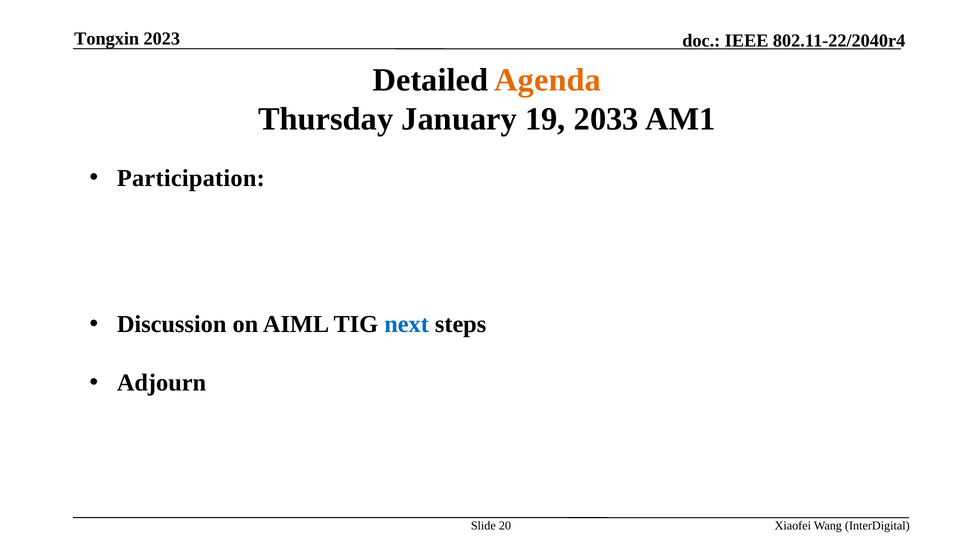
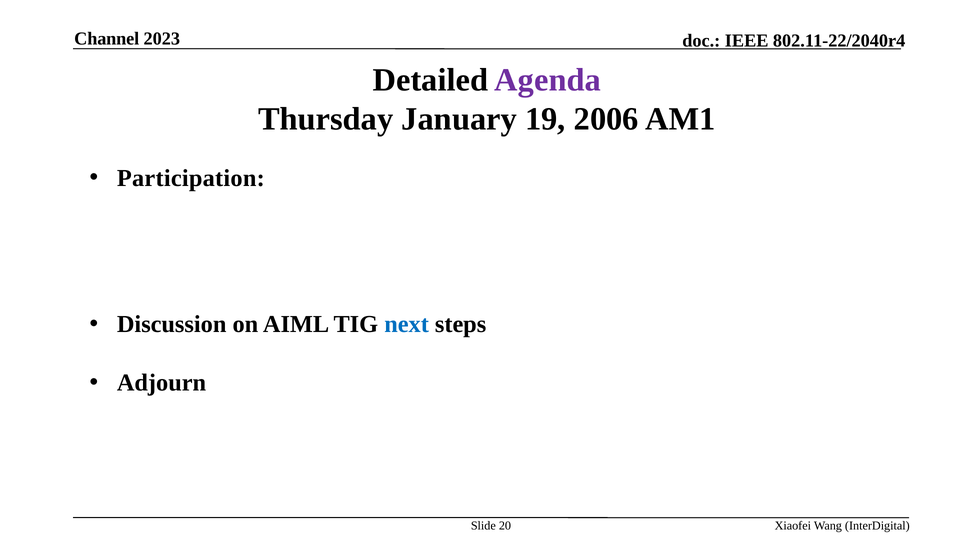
Tongxin: Tongxin -> Channel (107, 39)
Agenda colour: orange -> purple (548, 80)
2033: 2033 -> 2006 (606, 119)
